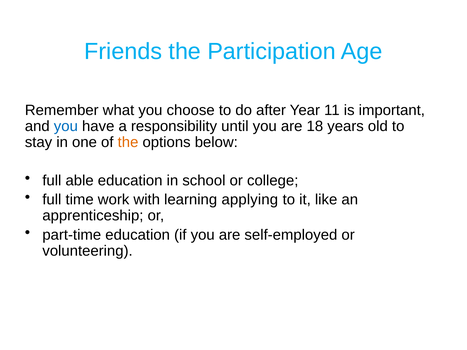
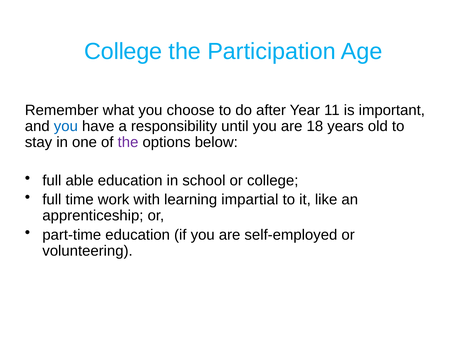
Friends: Friends -> College (123, 51)
the colour: orange -> purple (128, 142)
applying: applying -> impartial (250, 200)
